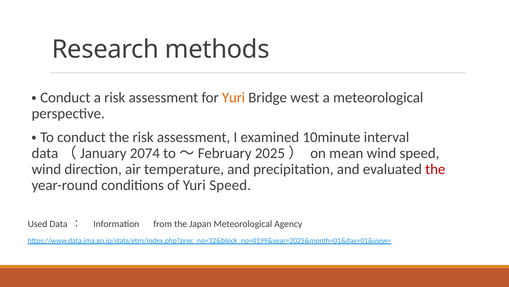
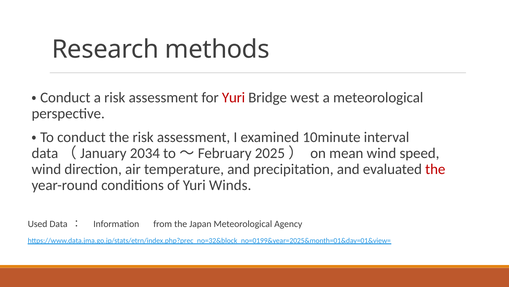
Yuri colour: orange -> red (234, 97)
2074: 2074 -> 2034 (145, 153)
Yuri Speed: Speed -> Winds (230, 185)
